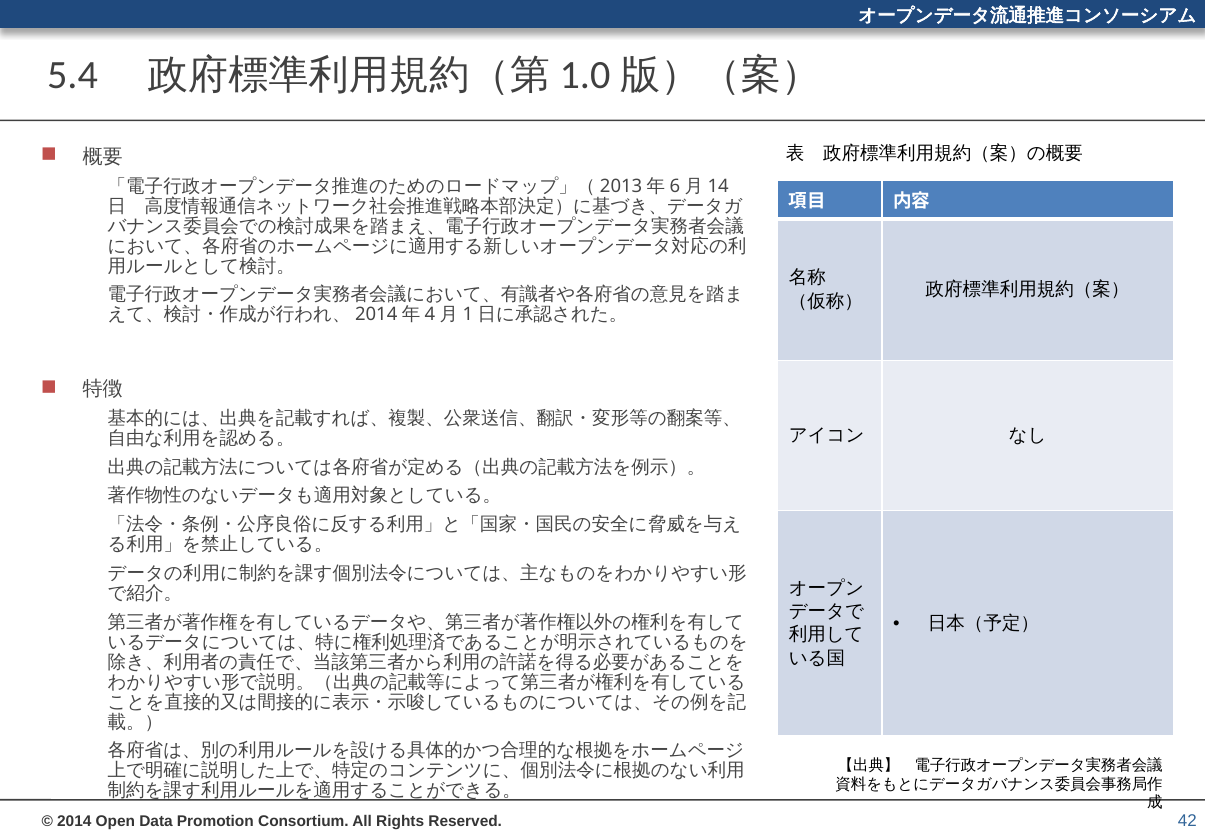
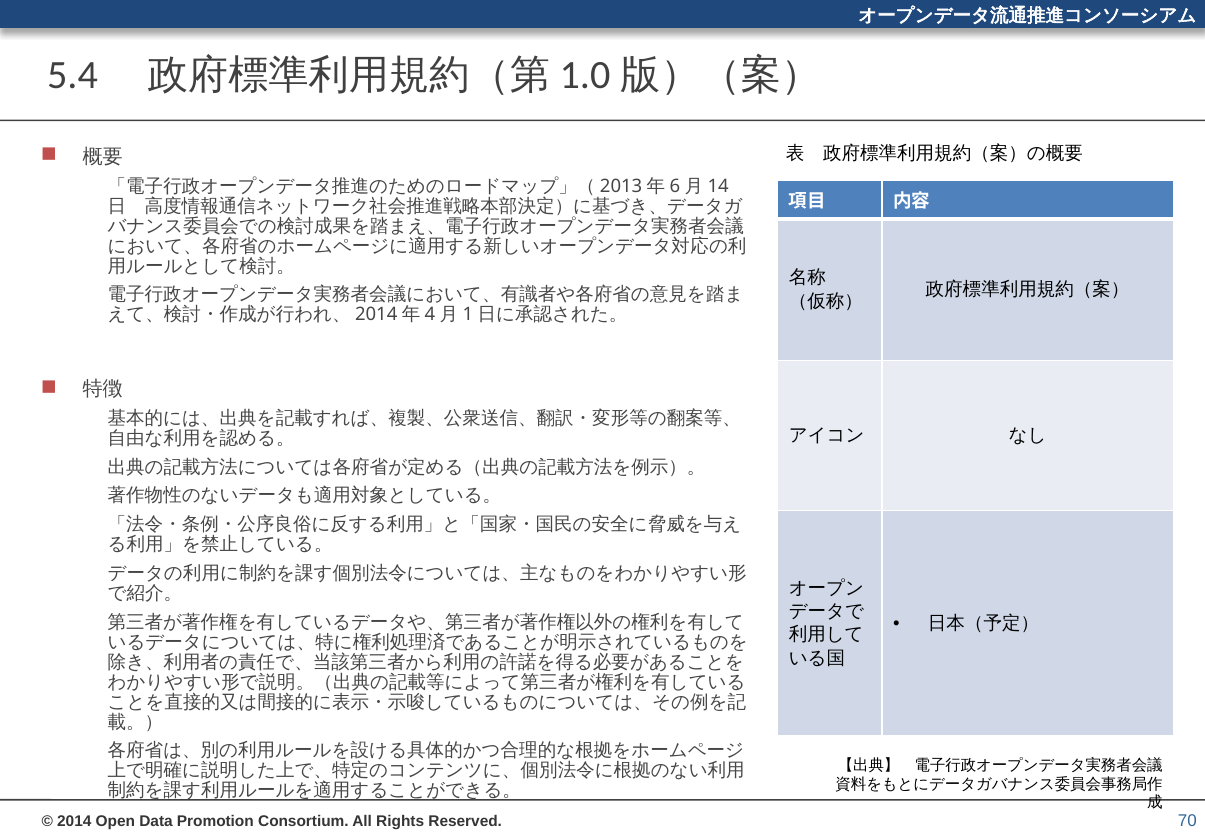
42: 42 -> 70 (1187, 821)
